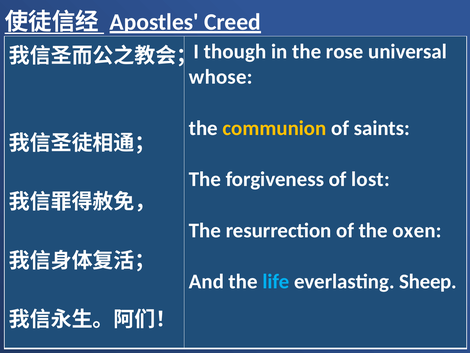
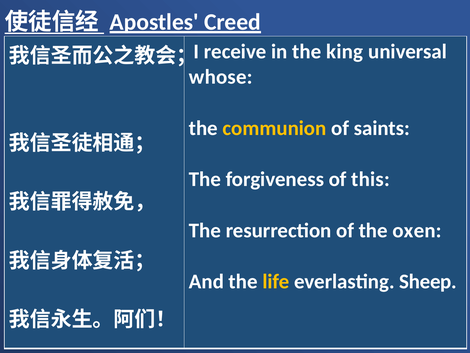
though: though -> receive (235, 51)
rose: rose -> king (345, 51)
lost: lost -> this (371, 179)
life colour: light blue -> yellow (276, 281)
